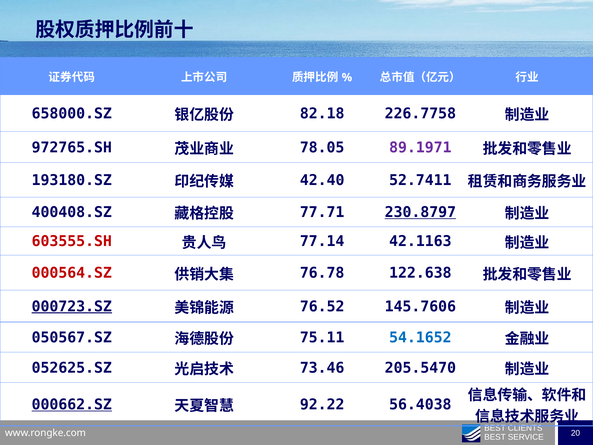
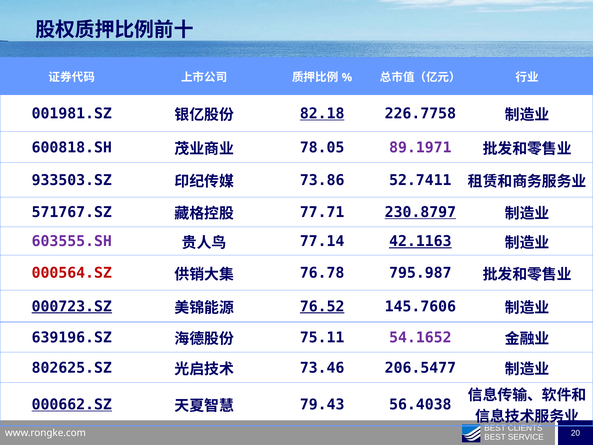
658000.SZ: 658000.SZ -> 001981.SZ (72, 114)
82.18 underline: none -> present (322, 114)
972765.SH: 972765.SH -> 600818.SH (72, 147)
193180.SZ: 193180.SZ -> 933503.SZ (72, 180)
42.40: 42.40 -> 73.86 (322, 180)
400408.SZ: 400408.SZ -> 571767.SZ (72, 212)
603555.SH colour: red -> purple (72, 241)
42.1163 underline: none -> present (420, 241)
122.638: 122.638 -> 795.987 (420, 273)
76.52 underline: none -> present (322, 306)
050567.SZ: 050567.SZ -> 639196.SZ (72, 337)
54.1652 colour: blue -> purple (420, 337)
052625.SZ: 052625.SZ -> 802625.SZ (72, 368)
205.5470: 205.5470 -> 206.5477 (420, 368)
92.22: 92.22 -> 79.43 (322, 404)
